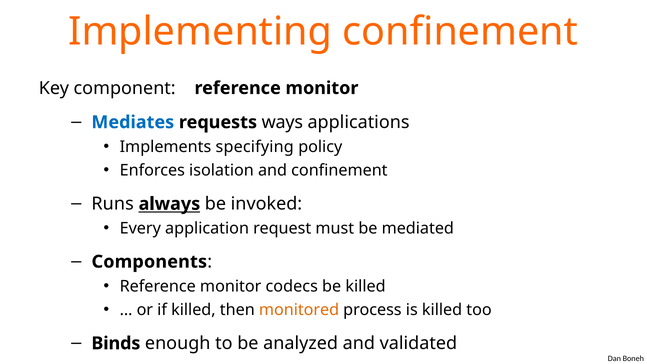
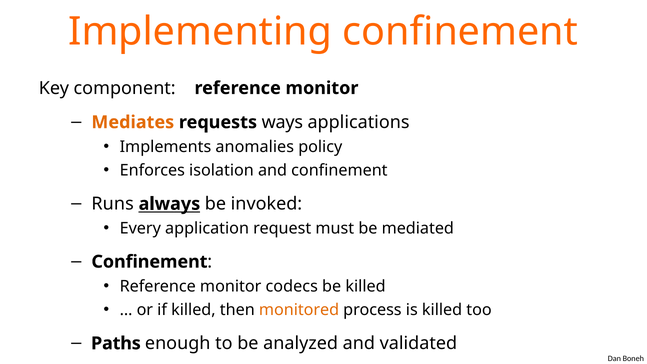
Mediates colour: blue -> orange (133, 122)
specifying: specifying -> anomalies (255, 147)
Components: Components -> Confinement (149, 262)
Binds: Binds -> Paths (116, 343)
